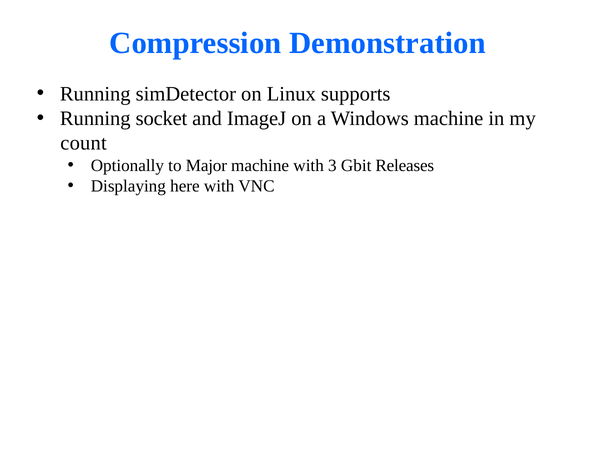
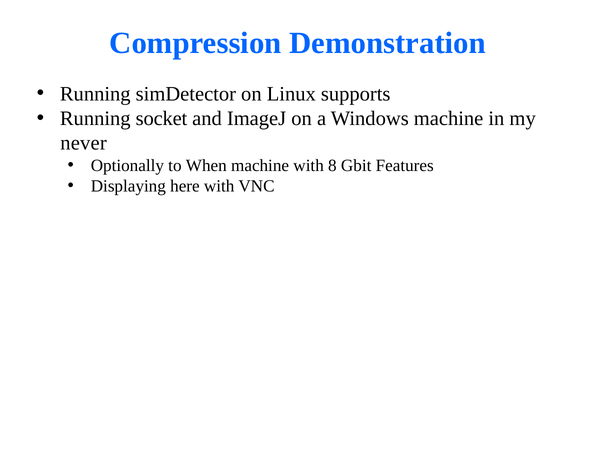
count: count -> never (84, 143)
Major: Major -> When (206, 165)
3: 3 -> 8 (332, 165)
Releases: Releases -> Features (405, 165)
